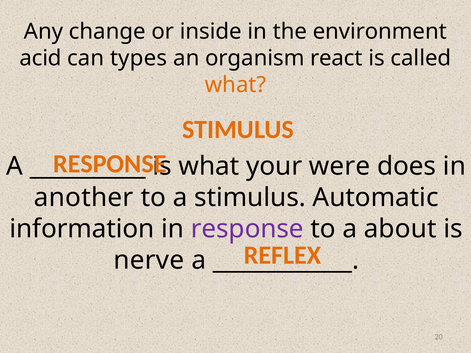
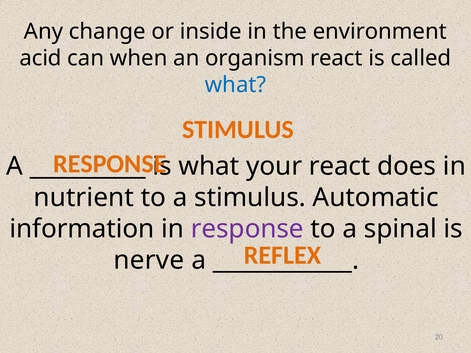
types: types -> when (139, 58)
what colour: orange -> blue (236, 85)
your were: were -> react (340, 166)
another: another -> nutrient (84, 198)
about: about -> spinal (400, 229)
